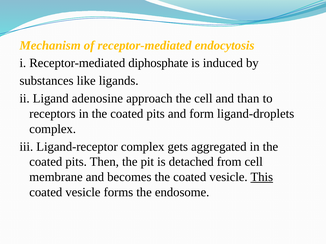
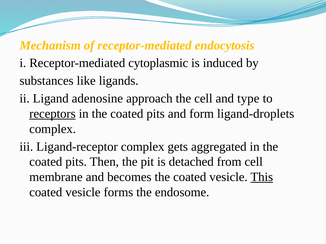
diphosphate: diphosphate -> cytoplasmic (158, 63)
than: than -> type (248, 99)
receptors underline: none -> present (52, 114)
